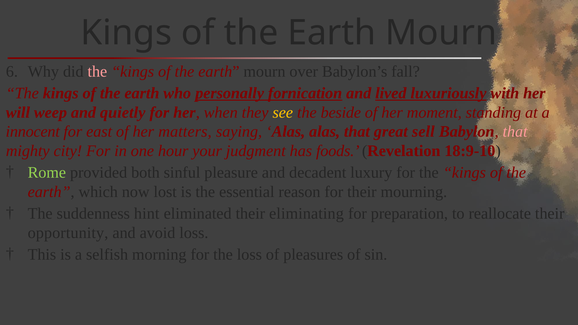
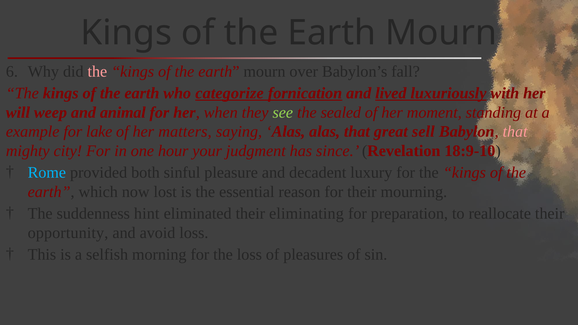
personally: personally -> categorize (230, 93)
quietly: quietly -> animal (123, 112)
see colour: yellow -> light green (283, 112)
beside: beside -> sealed (341, 112)
innocent: innocent -> example (33, 132)
east: east -> lake (99, 132)
foods: foods -> since (338, 151)
Rome colour: light green -> light blue (47, 173)
